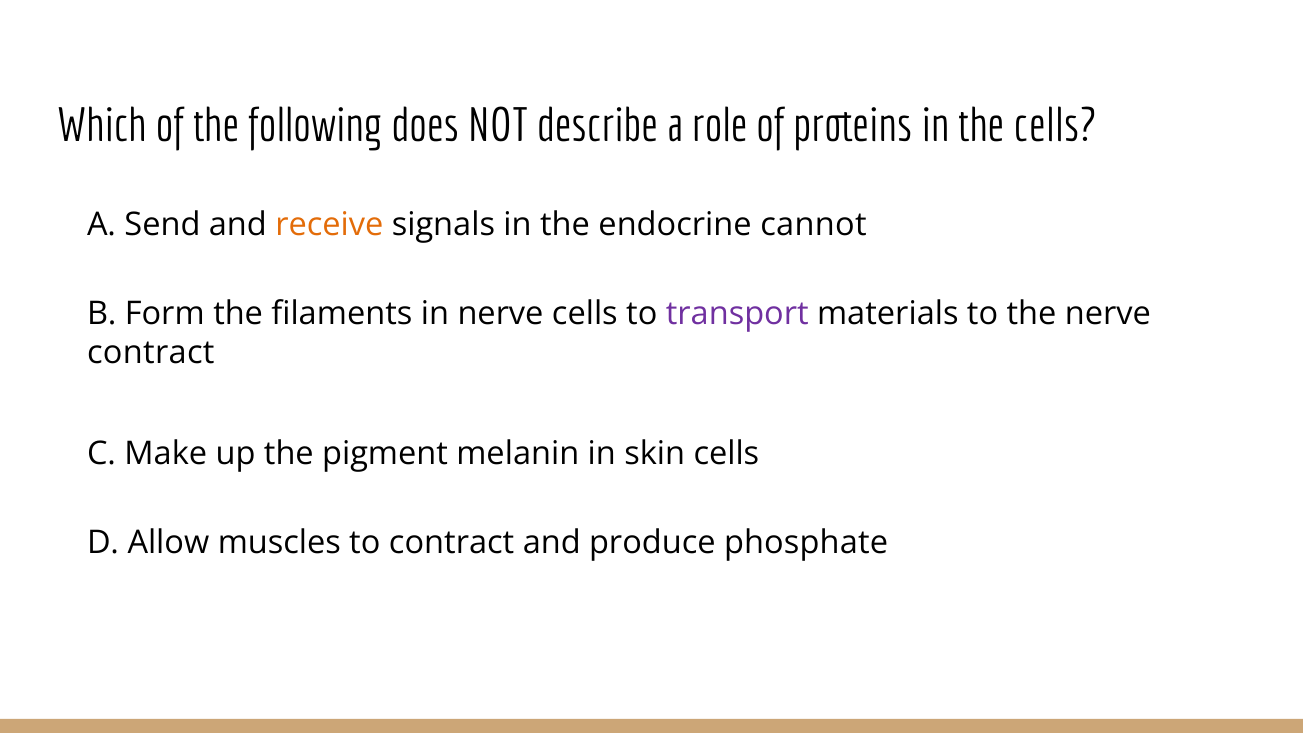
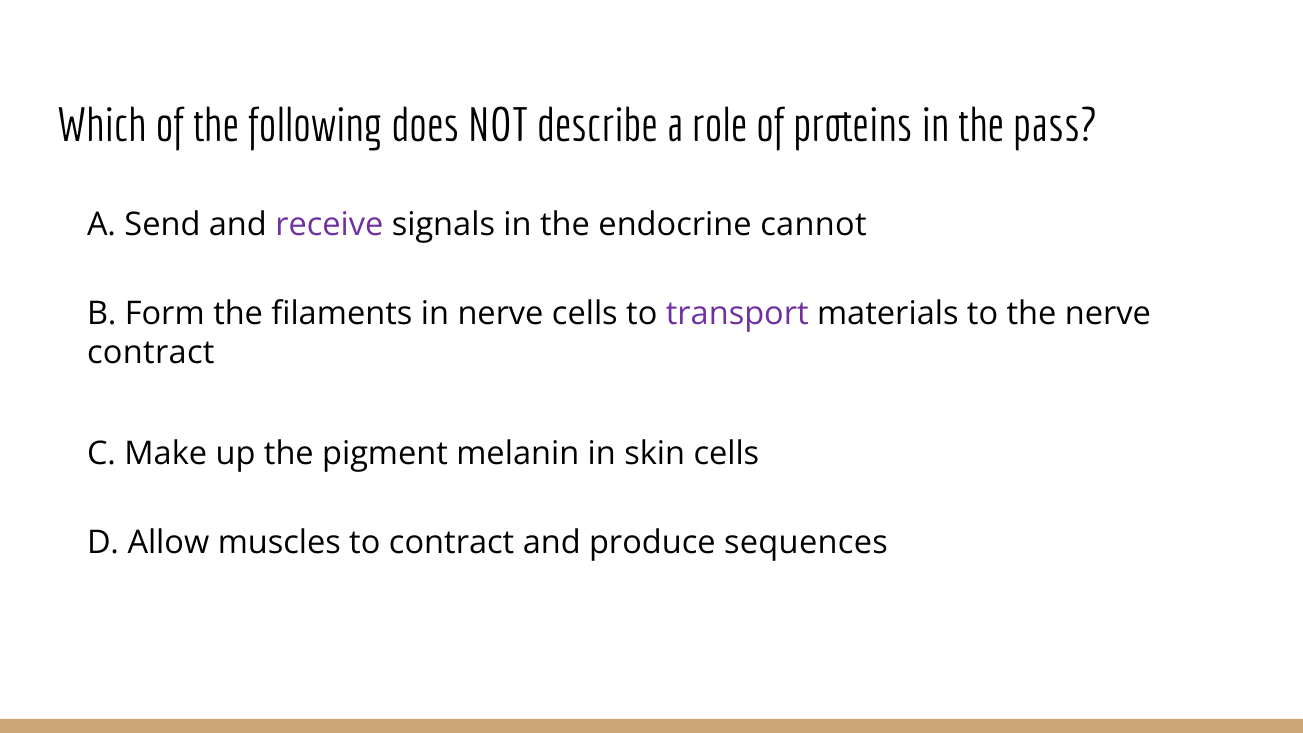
the cells: cells -> pass (1055, 125)
receive colour: orange -> purple (329, 225)
phosphate: phosphate -> sequences (806, 542)
